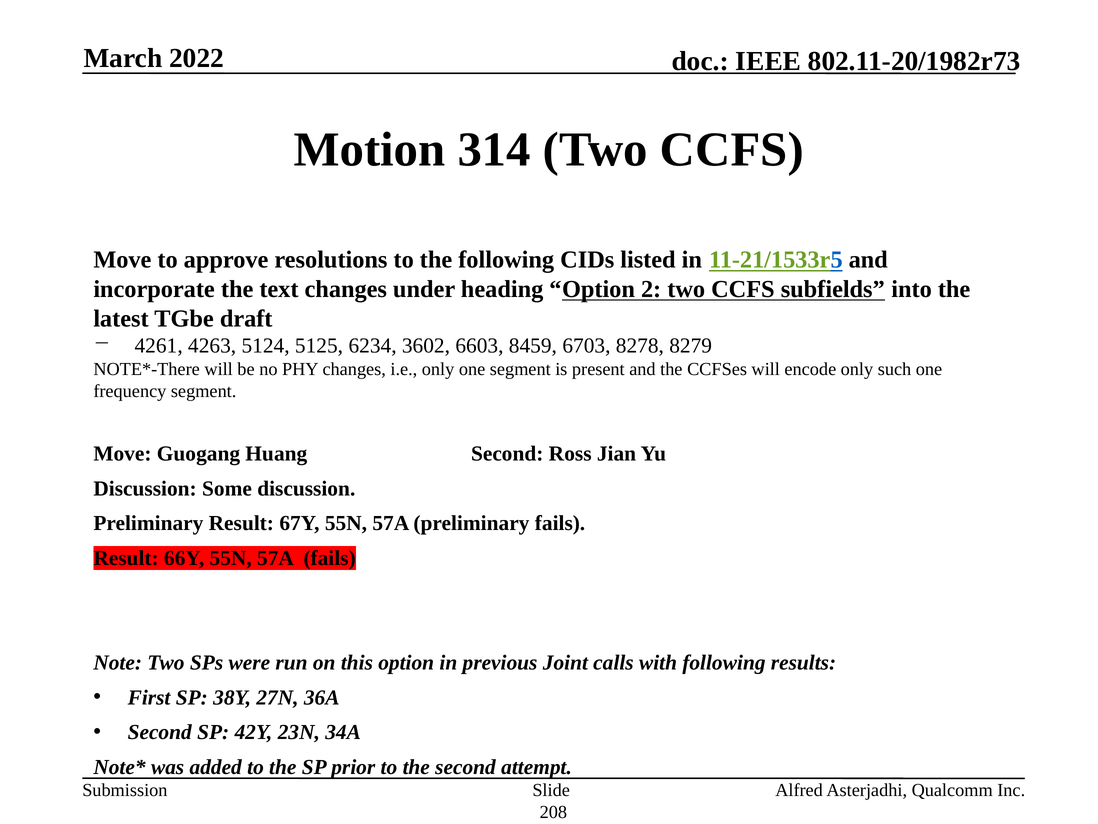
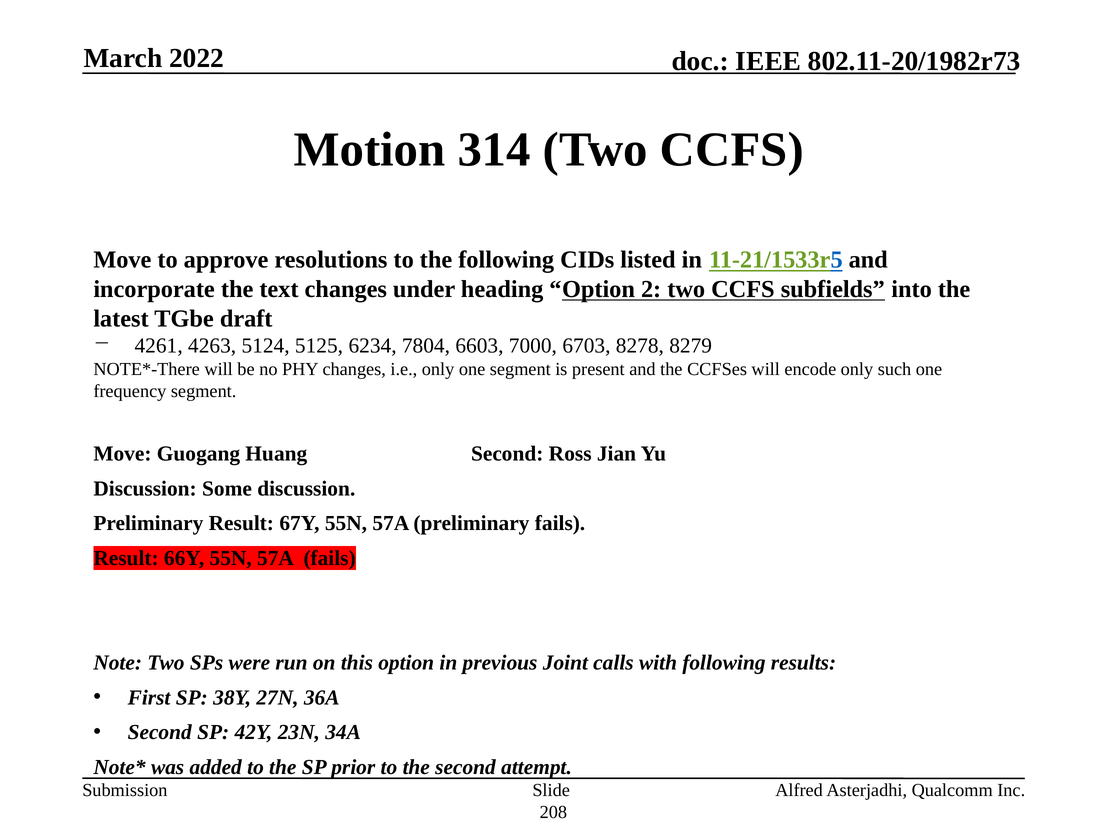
3602: 3602 -> 7804 (426, 346)
8459: 8459 -> 7000 (533, 346)
